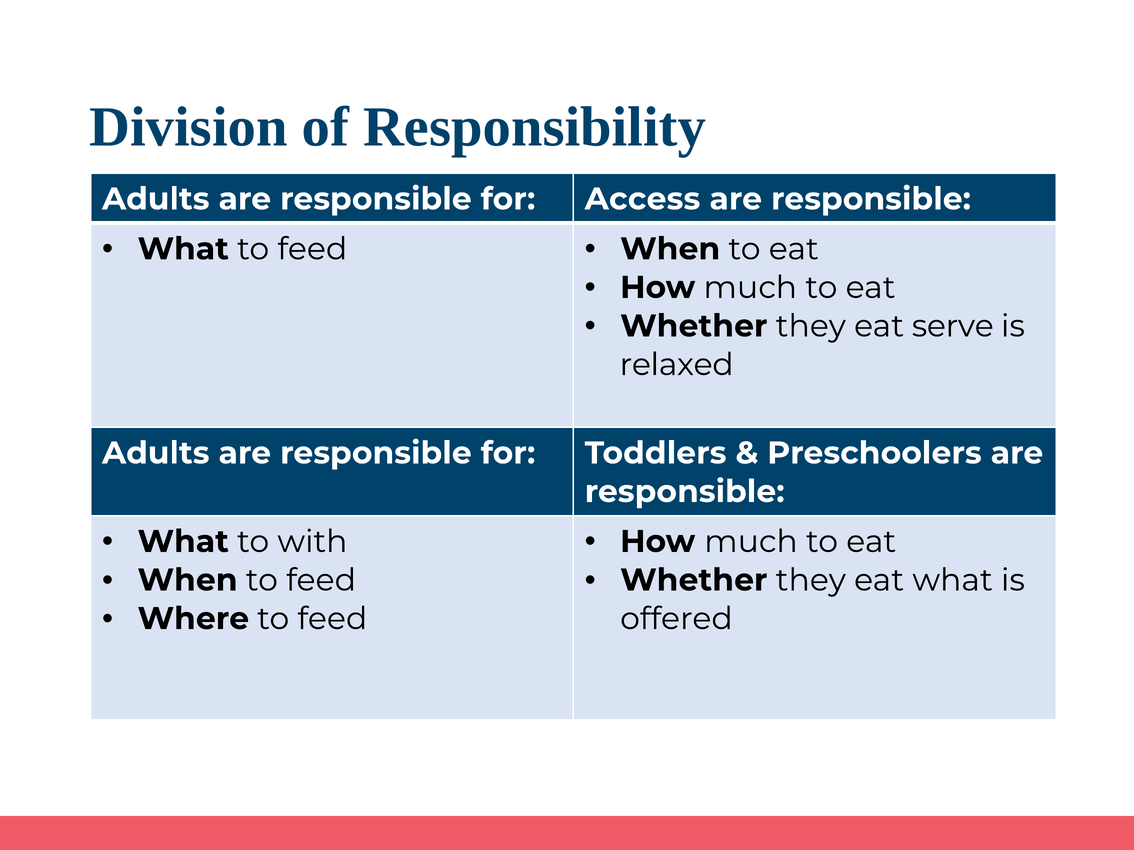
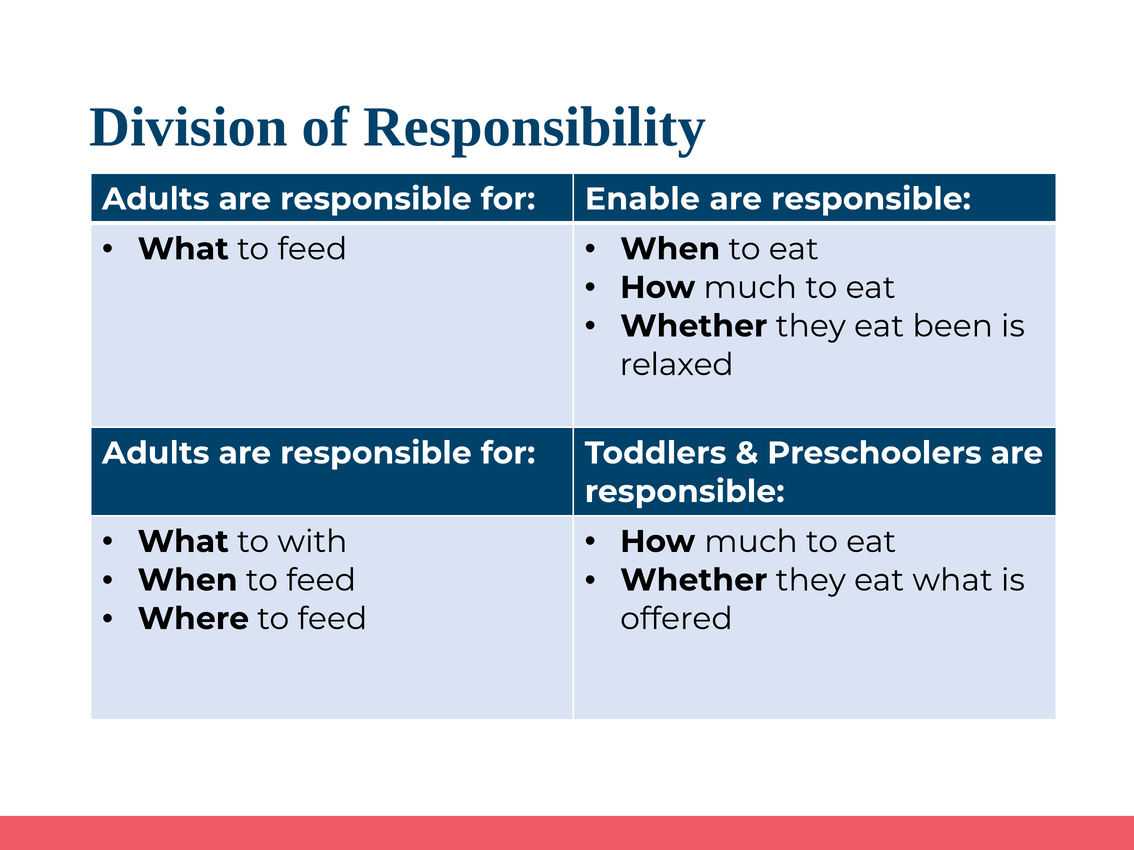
Access: Access -> Enable (642, 199)
serve: serve -> been (953, 326)
